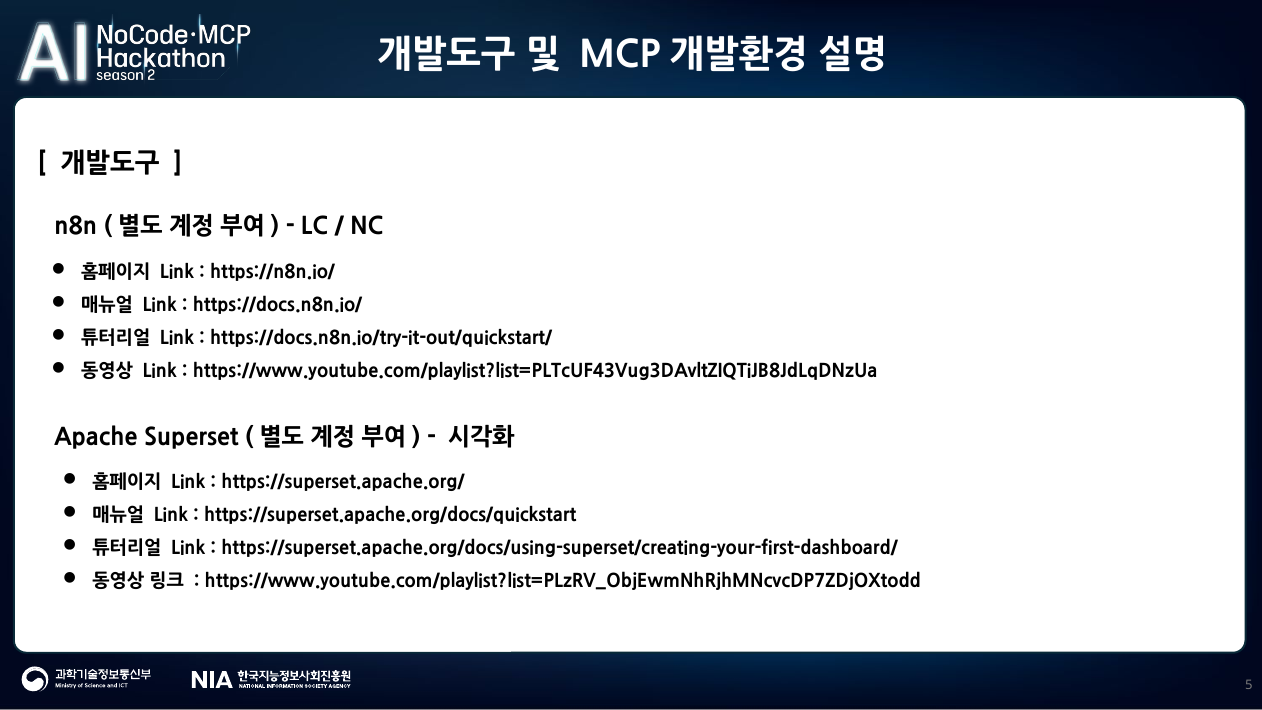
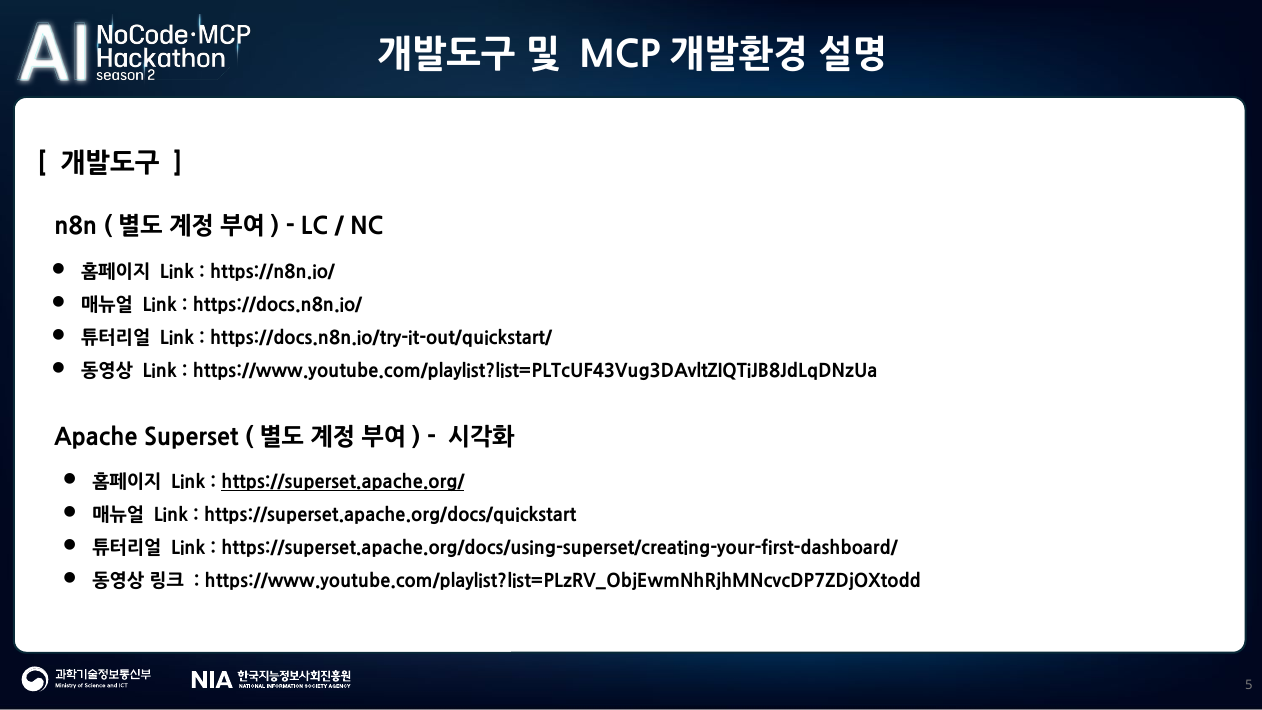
https://superset.apache.org/ underline: none -> present (343, 482)
